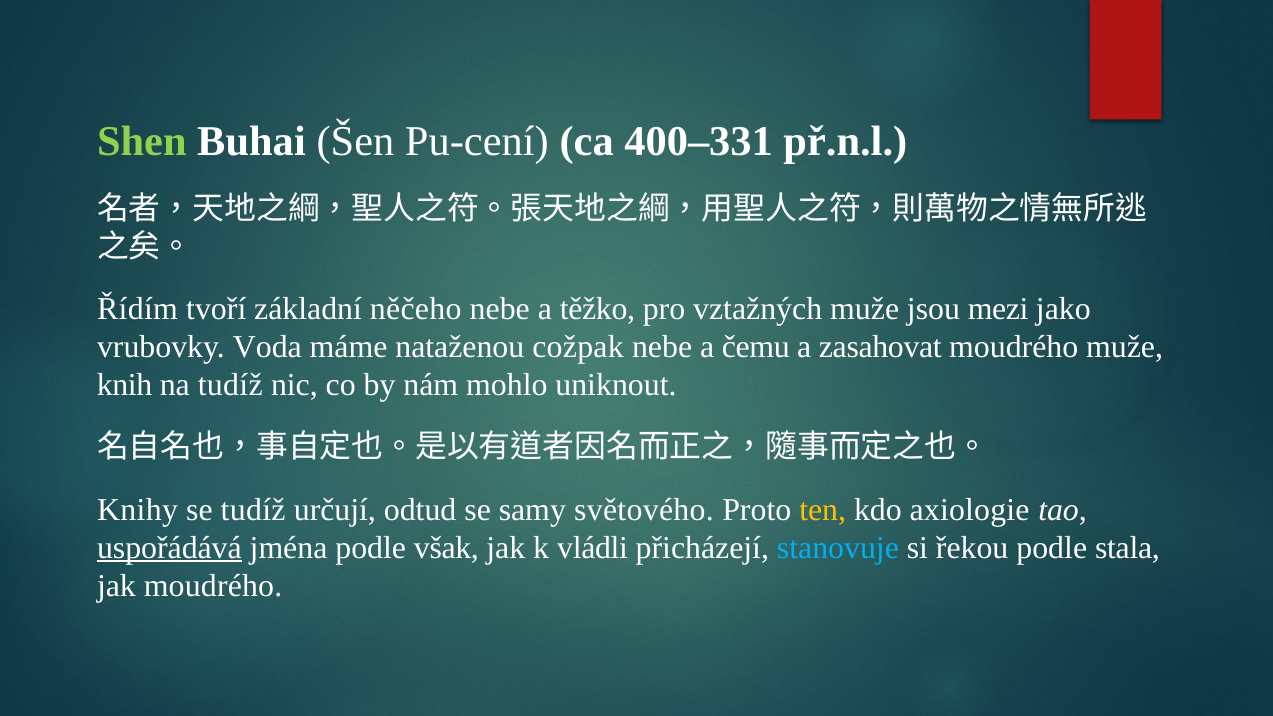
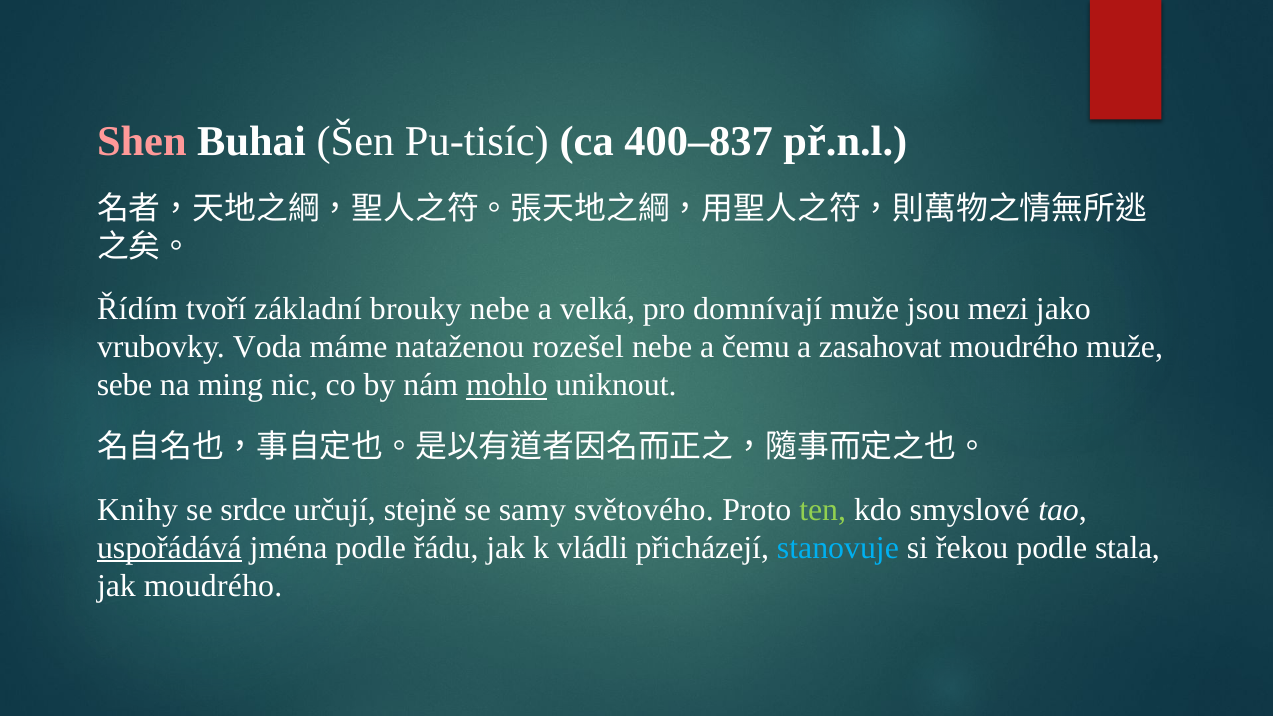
Shen colour: light green -> pink (142, 141)
Pu-cení: Pu-cení -> Pu-tisíc (477, 141)
400–331: 400–331 -> 400–837 (699, 141)
něčeho: něčeho -> brouky (416, 309)
těžko: těžko -> velká (598, 309)
vztažných: vztažných -> domnívají (758, 309)
cožpak: cožpak -> rozešel (578, 347)
knih: knih -> sebe (125, 385)
na tudíž: tudíž -> ming (230, 385)
mohlo underline: none -> present (507, 385)
se tudíž: tudíž -> srdce (253, 510)
odtud: odtud -> stejně (420, 510)
ten colour: yellow -> light green (823, 510)
axiologie: axiologie -> smyslové (970, 510)
však: však -> řádu (446, 548)
